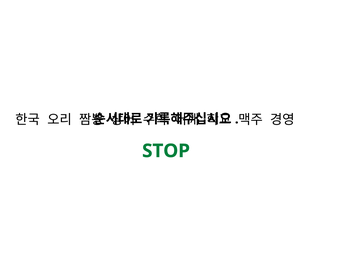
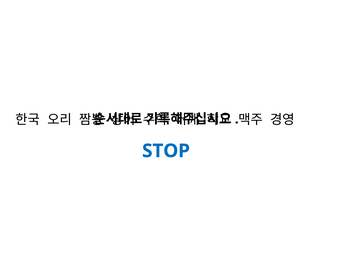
STOP colour: green -> blue (166, 151)
